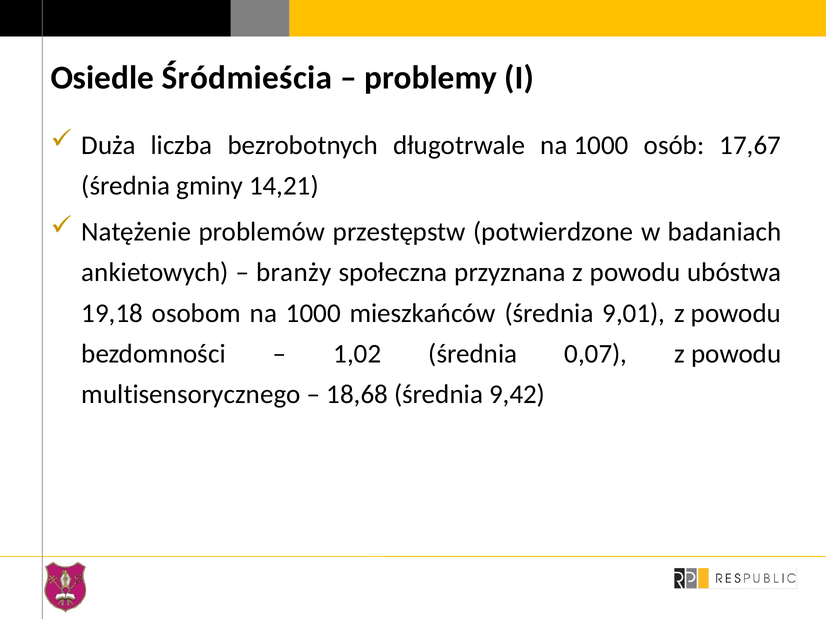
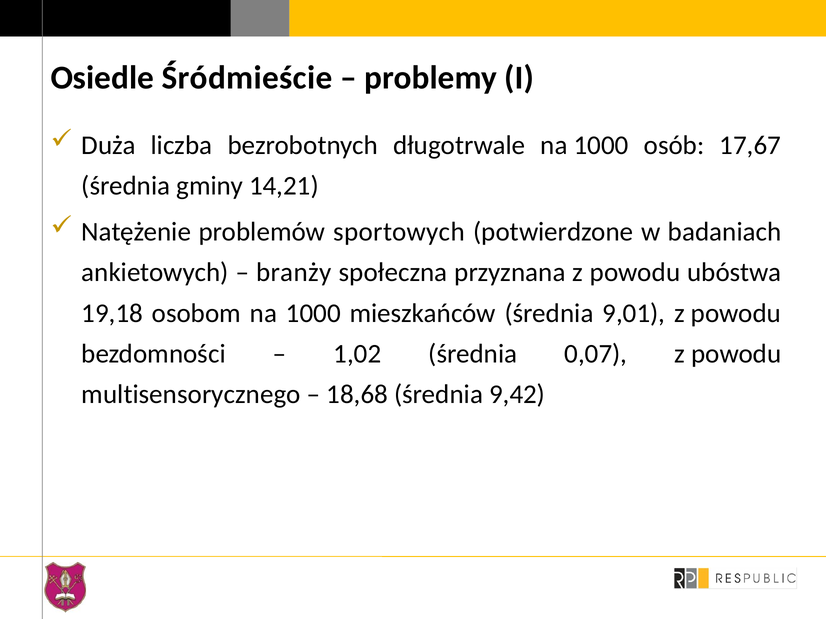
Śródmieścia: Śródmieścia -> Śródmieście (247, 78)
przestępstw: przestępstw -> sportowych (399, 232)
